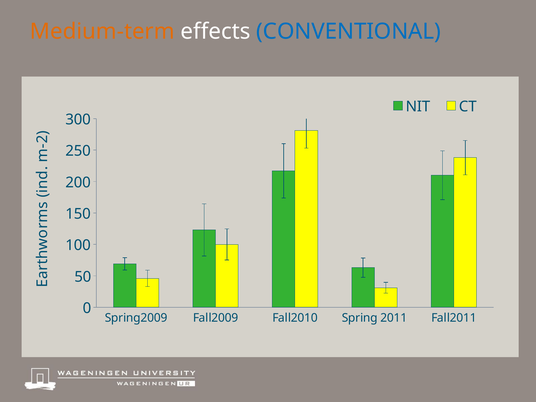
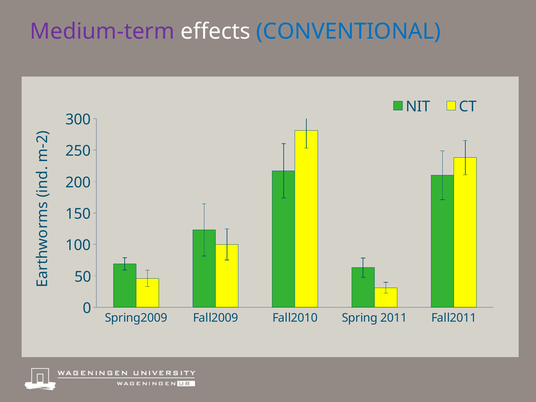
Medium-term colour: orange -> purple (102, 31)
